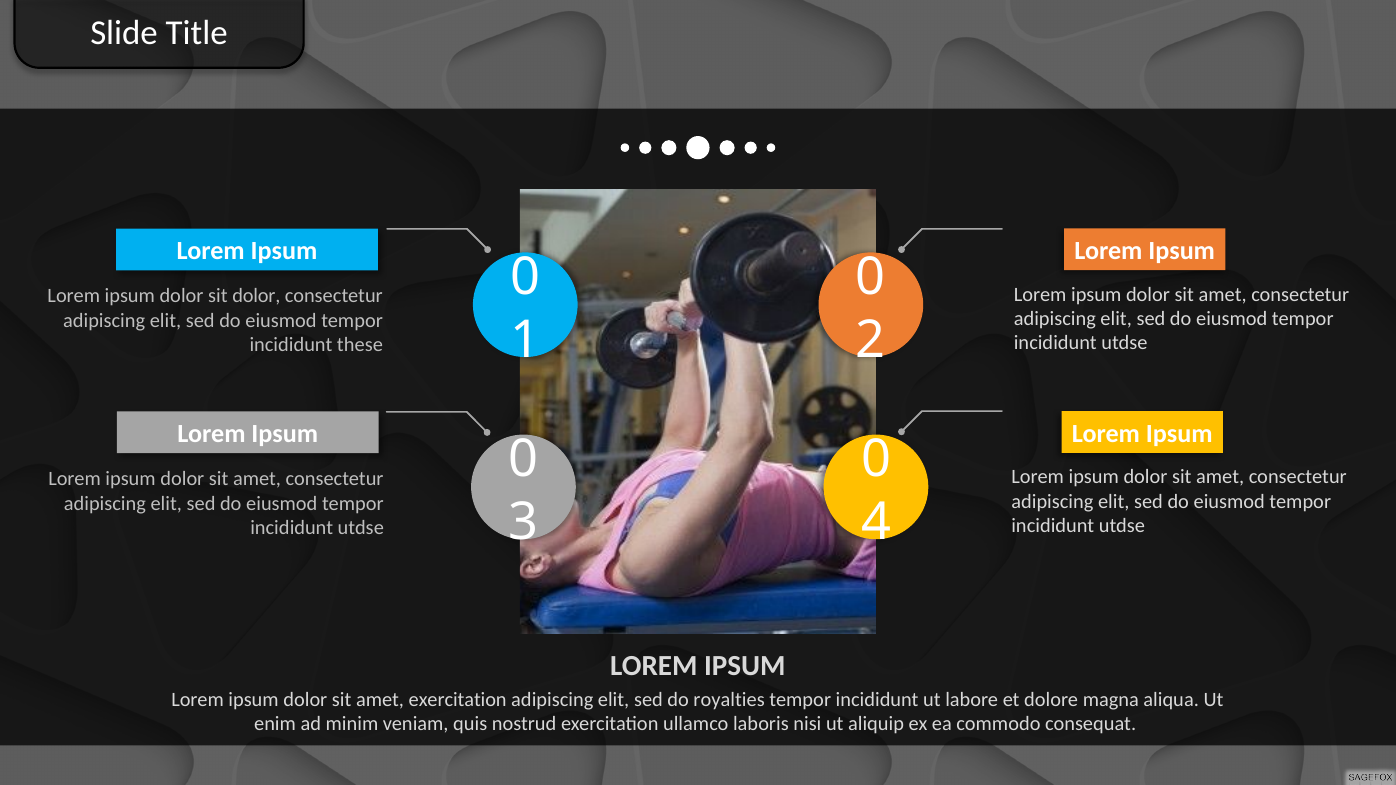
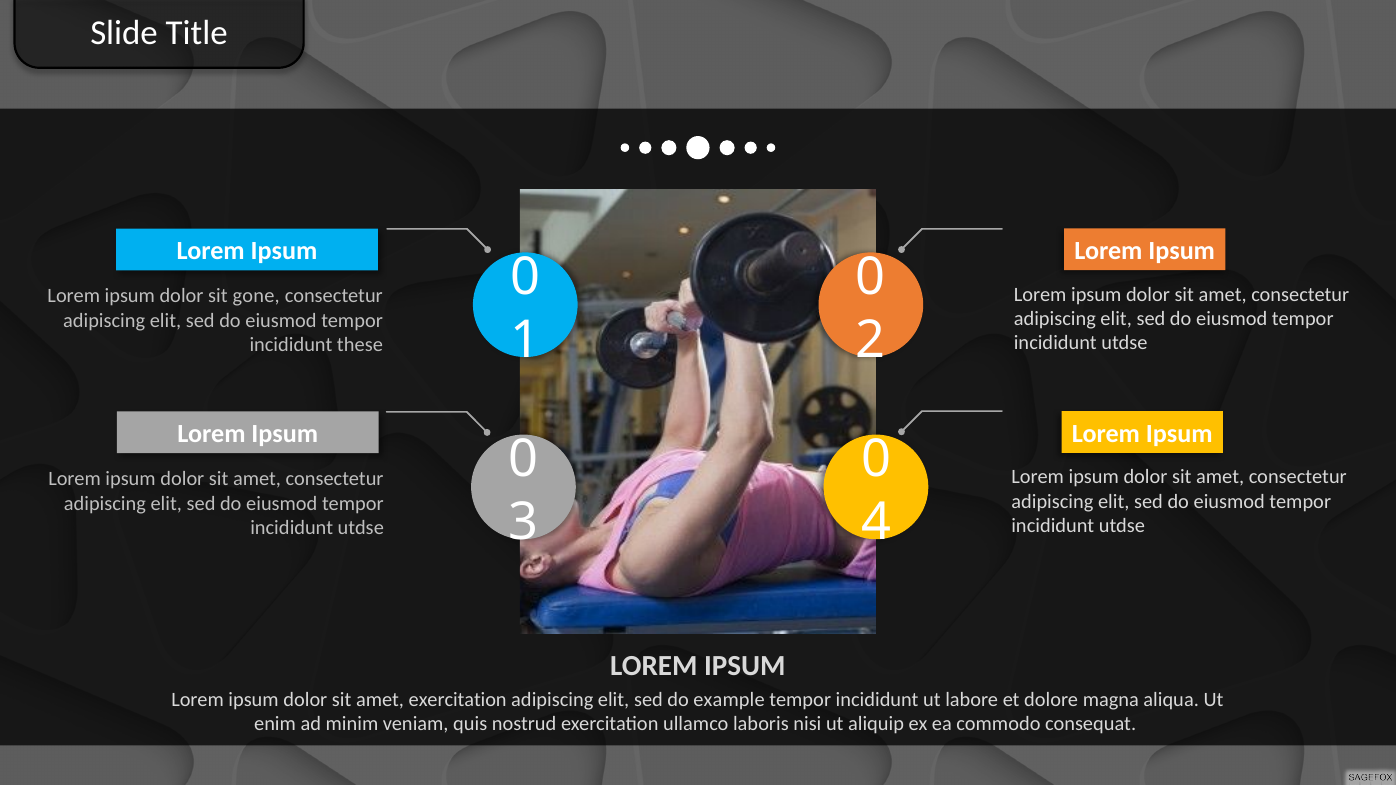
sit dolor: dolor -> gone (256, 296)
royalties: royalties -> example (729, 700)
